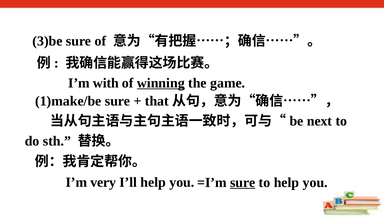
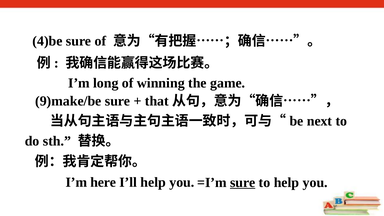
3)be: 3)be -> 4)be (47, 41)
with: with -> long (106, 83)
winning underline: present -> none (161, 83)
1)make/be: 1)make/be -> 9)make/be (68, 101)
very: very -> here (103, 182)
